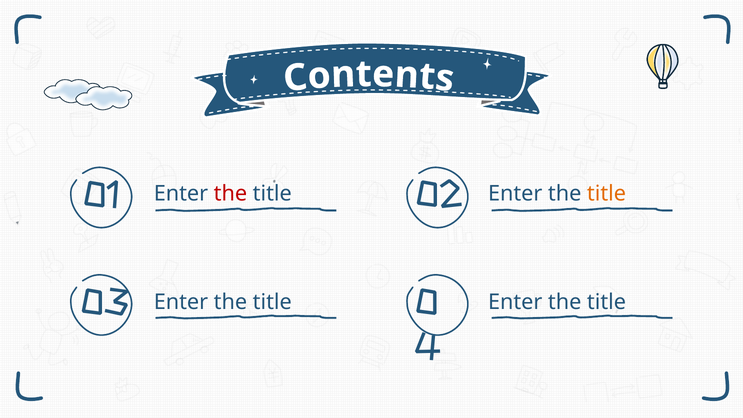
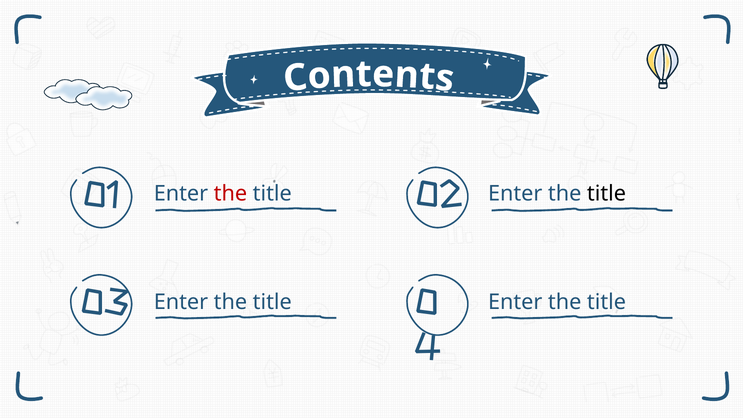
title colour: orange -> black (606, 193)
